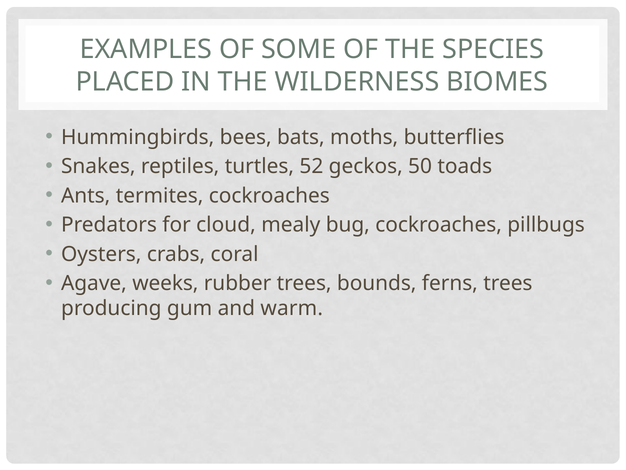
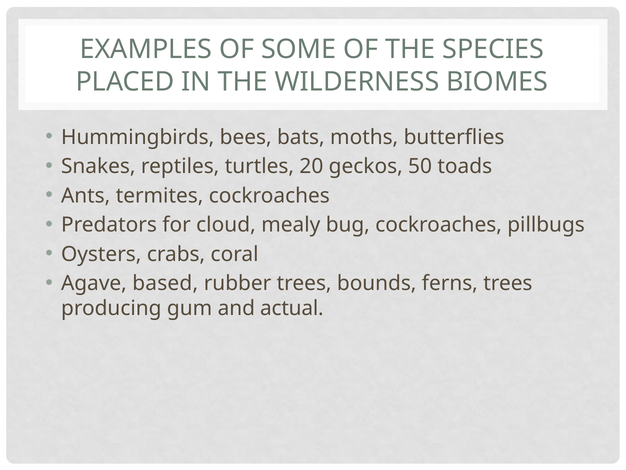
52: 52 -> 20 (311, 166)
weeks: weeks -> based (165, 283)
warm: warm -> actual (292, 308)
